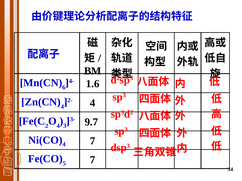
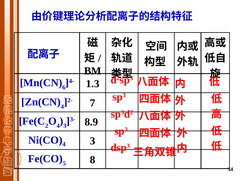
1.6: 1.6 -> 1.3 (93, 84)
4: 4 -> 7 (93, 103)
9.7: 9.7 -> 8.9 (91, 122)
7: 7 -> 3 (93, 141)
7: 7 -> 8 (93, 160)
